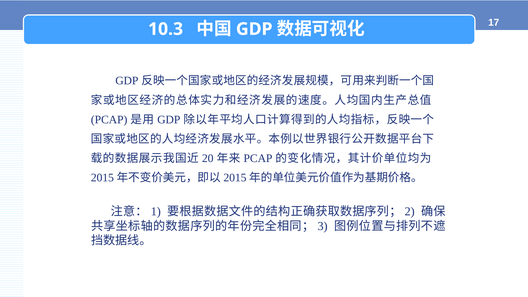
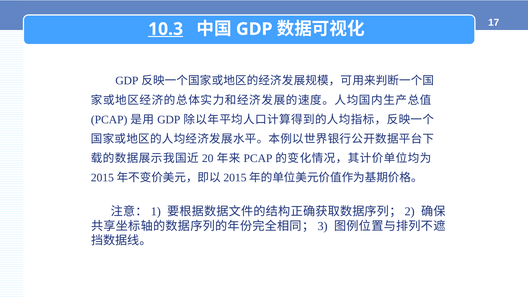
10.3 underline: none -> present (166, 29)
